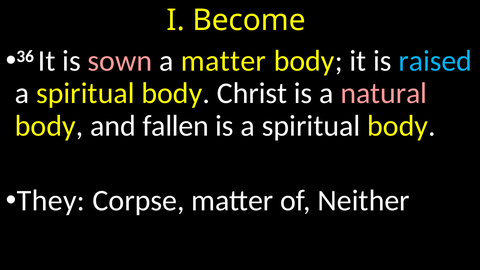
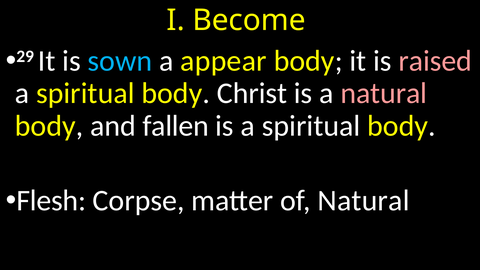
36: 36 -> 29 (25, 56)
sown colour: pink -> light blue (120, 61)
a matter: matter -> appear (223, 61)
raised colour: light blue -> pink (435, 61)
They: They -> Flesh (51, 201)
of Neither: Neither -> Natural (364, 201)
